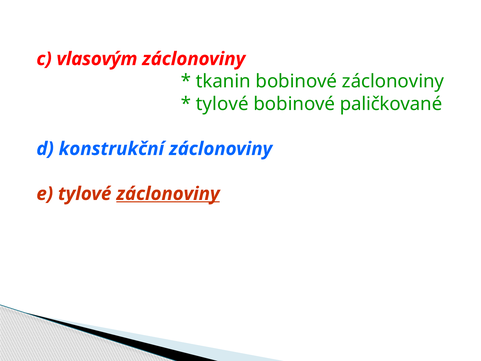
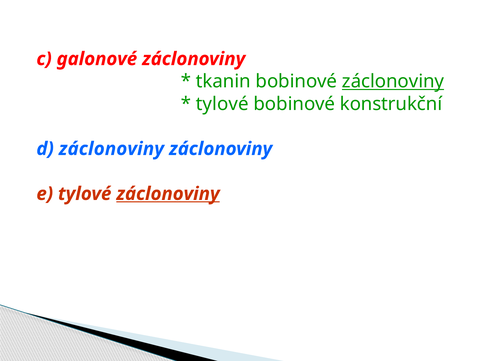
vlasovým: vlasovým -> galonové (97, 59)
záclonoviny underline: none -> present (393, 81)
paličkované: paličkované -> konstrukční (391, 104)
d konstrukční: konstrukční -> záclonoviny (111, 149)
